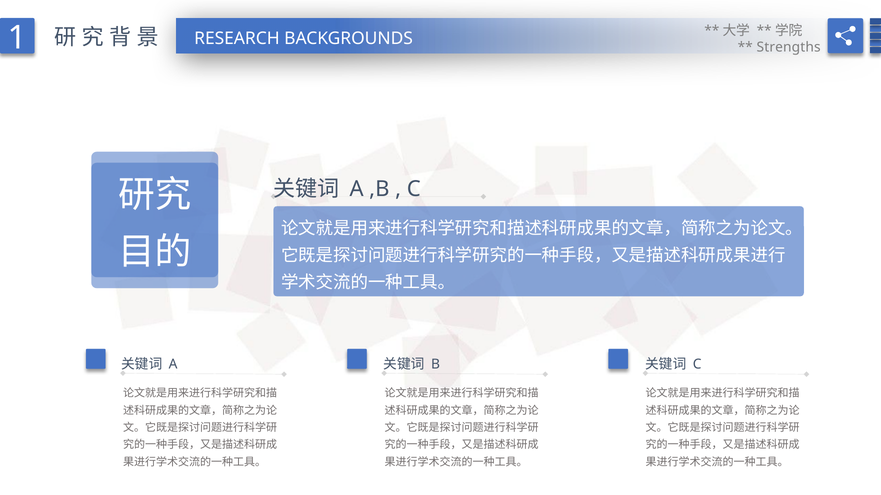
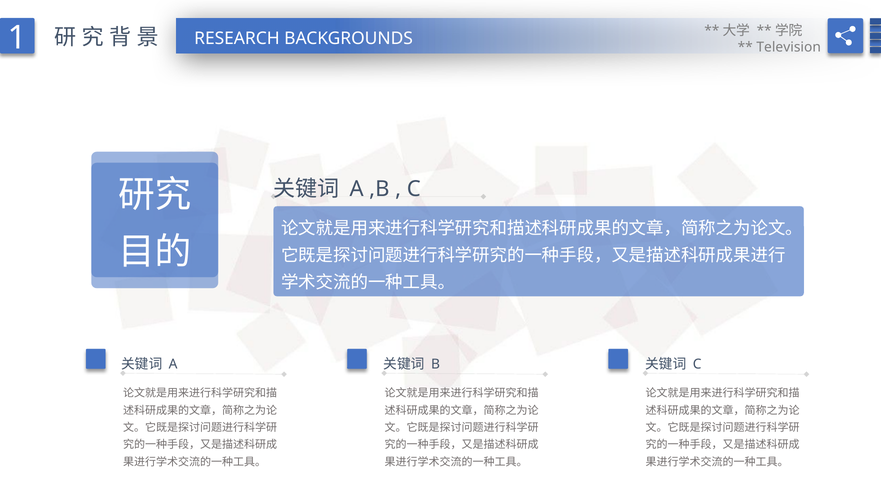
Strengths: Strengths -> Television (789, 47)
